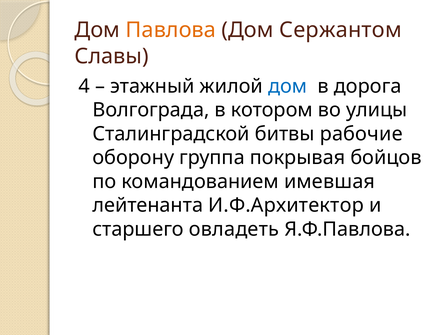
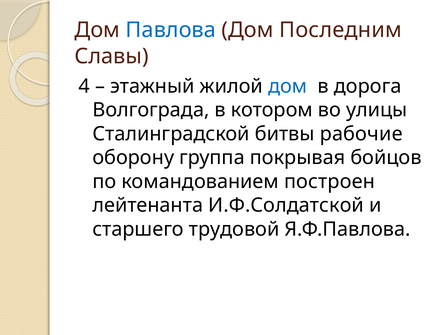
Павлова colour: orange -> blue (171, 30)
Сержантом: Сержантом -> Последним (341, 30)
имевшая: имевшая -> построен (330, 182)
И.Ф.Архитектор: И.Ф.Архитектор -> И.Ф.Солдатской (286, 206)
овладеть: овладеть -> трудовой (234, 229)
